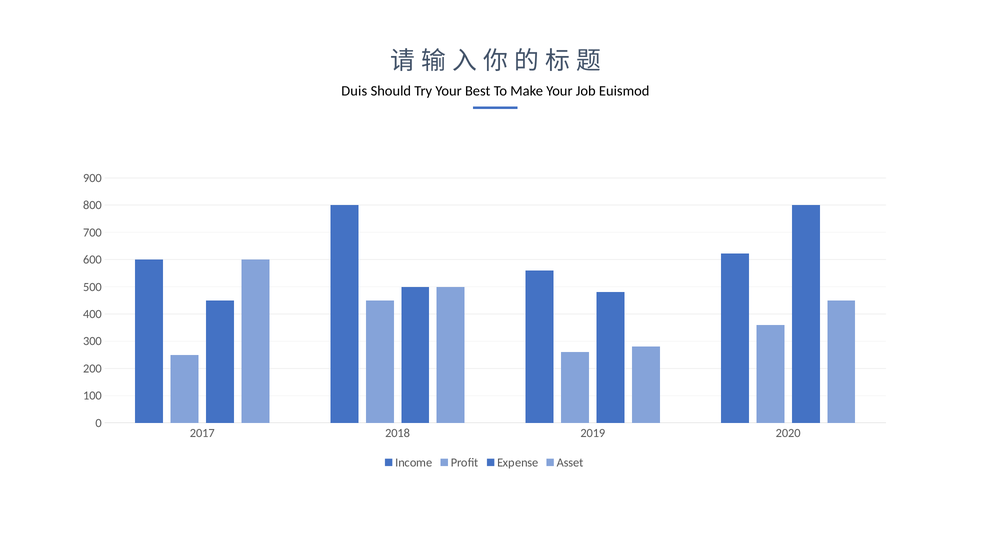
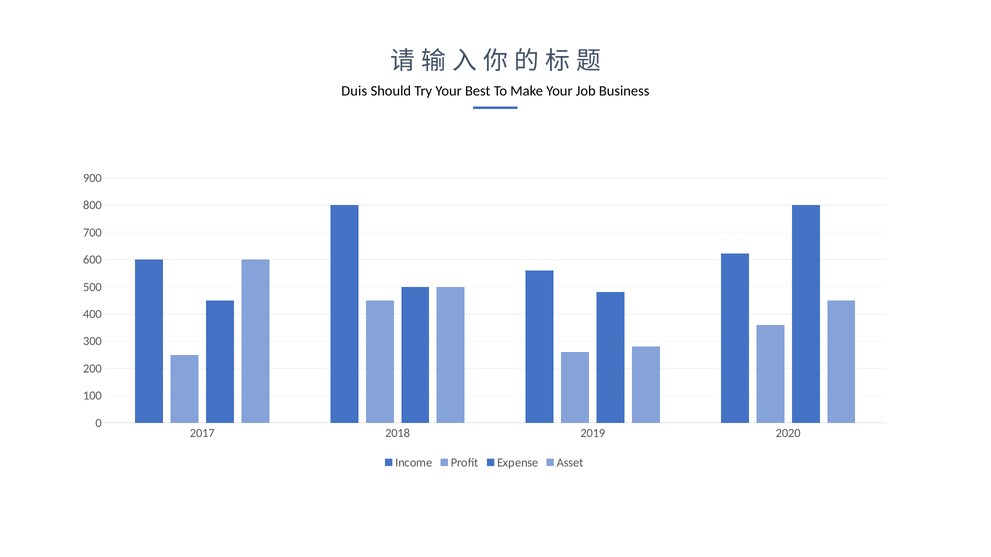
Euismod: Euismod -> Business (624, 91)
